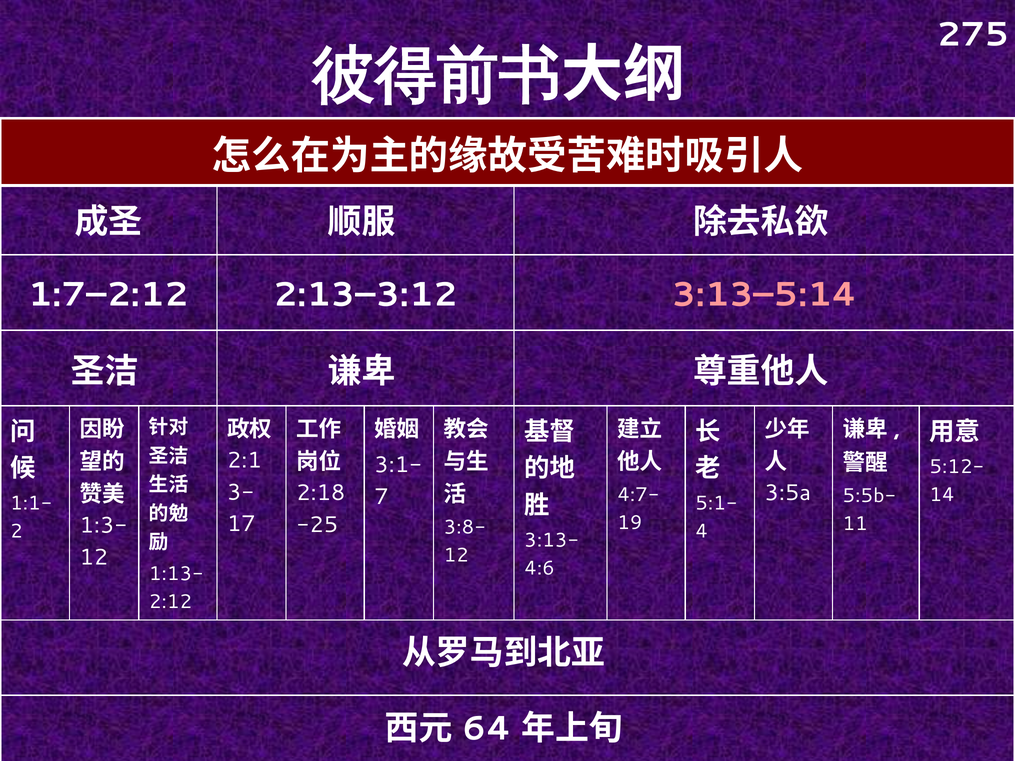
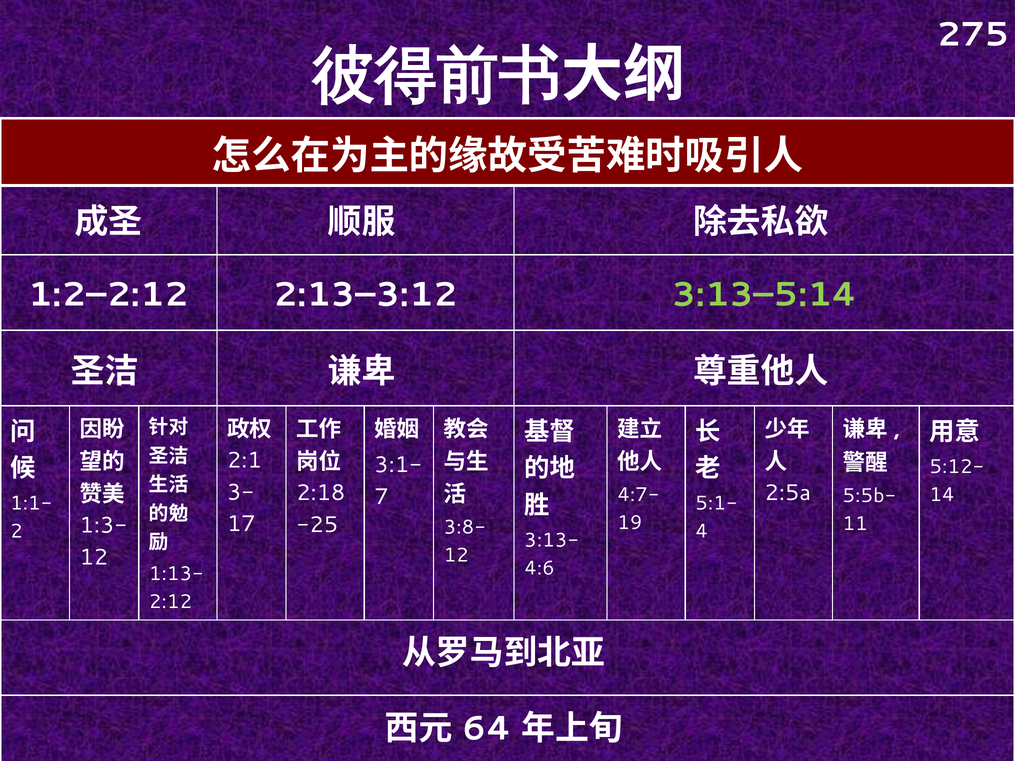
1:7–2:12: 1:7–2:12 -> 1:2–2:12 (108, 295)
3:13–5:14 colour: pink -> light green (764, 295)
3:5a: 3:5a -> 2:5a (788, 493)
